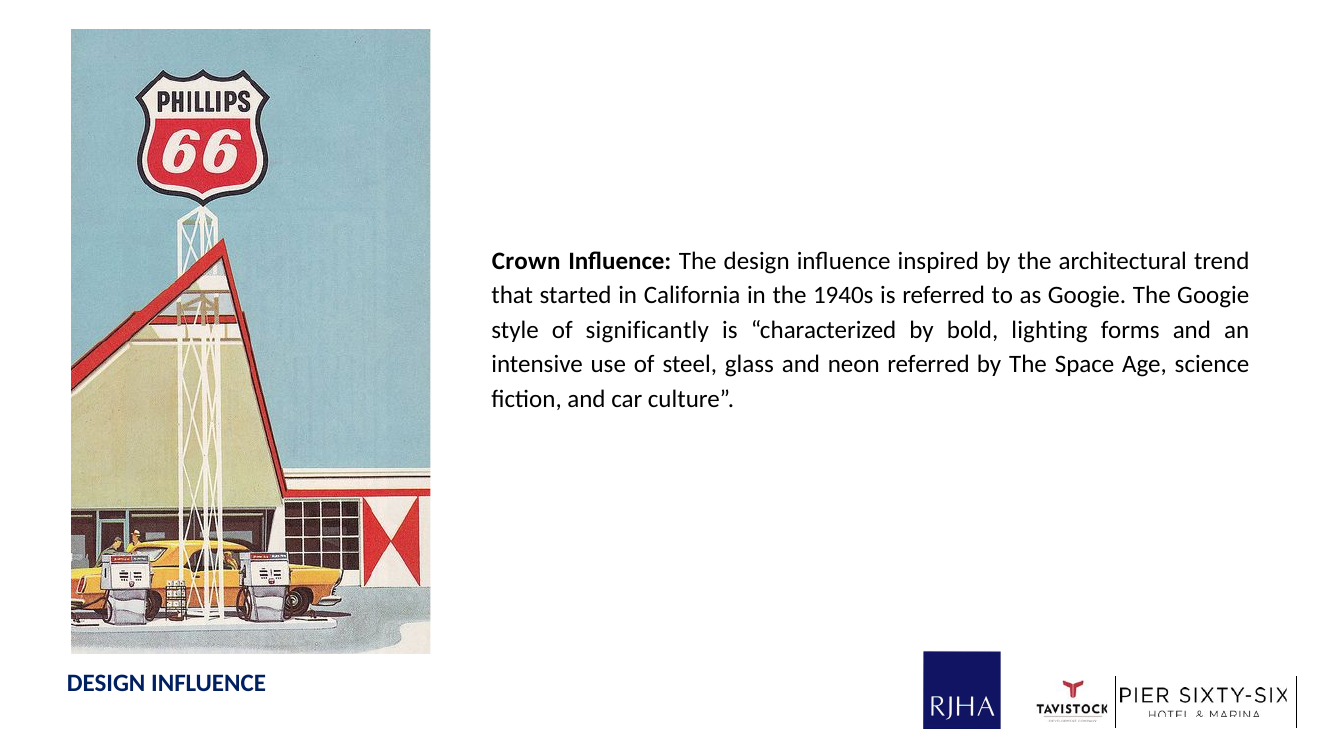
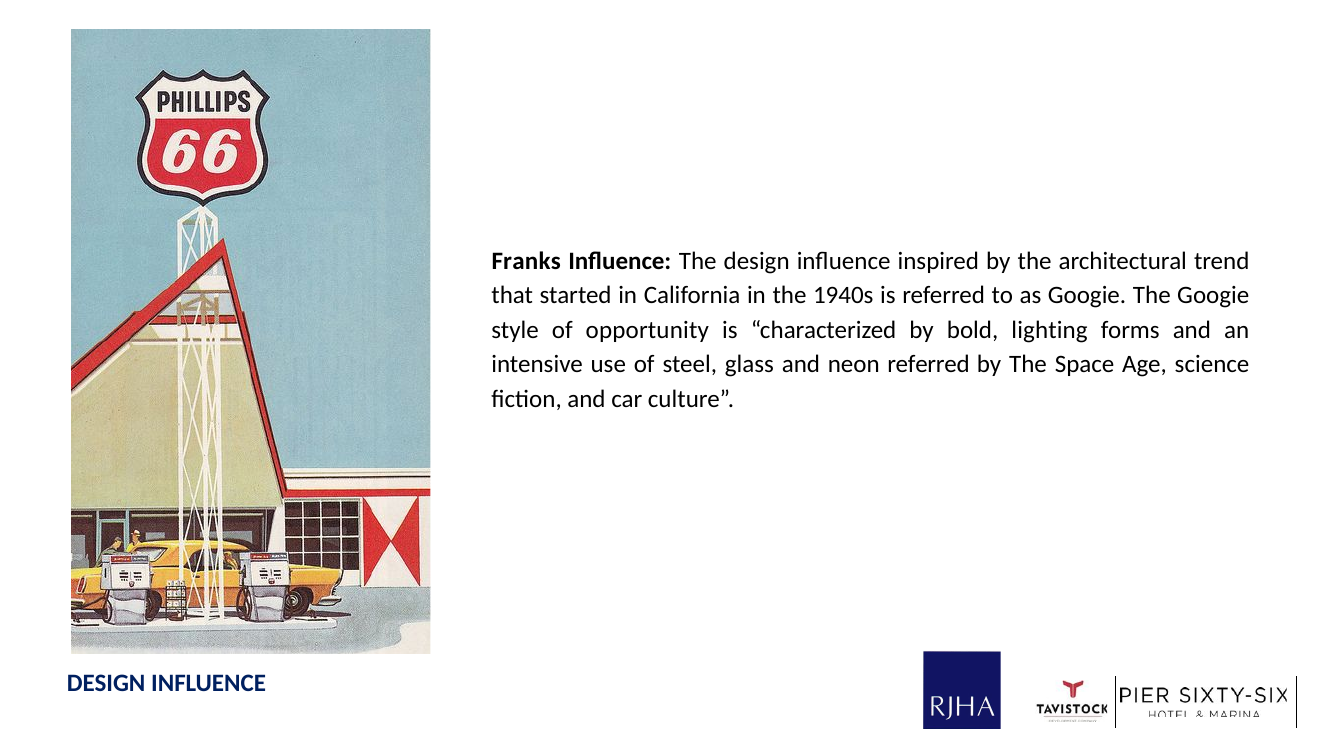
Crown: Crown -> Franks (526, 261)
significantly: significantly -> opportunity (647, 330)
